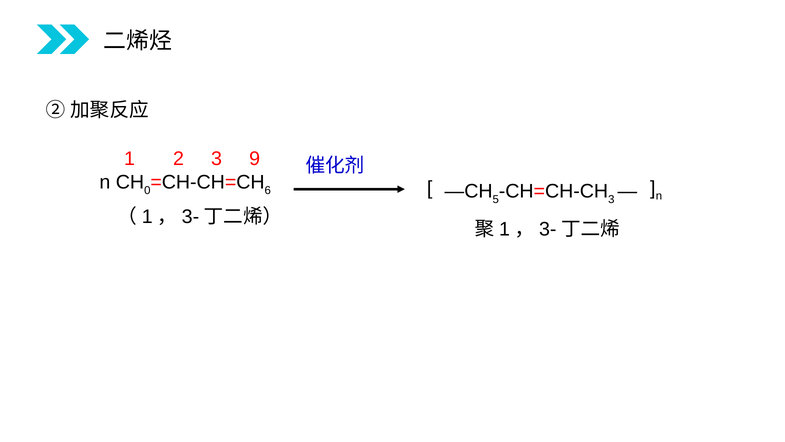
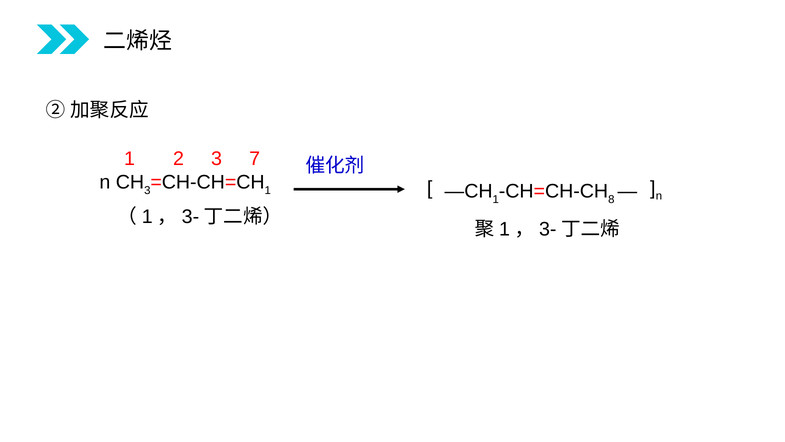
9: 9 -> 7 (255, 159)
0: 0 -> 3 (147, 190)
6: 6 -> 1 (268, 190)
5: 5 -> 1 (496, 199)
3: 3 -> 8 (611, 199)
